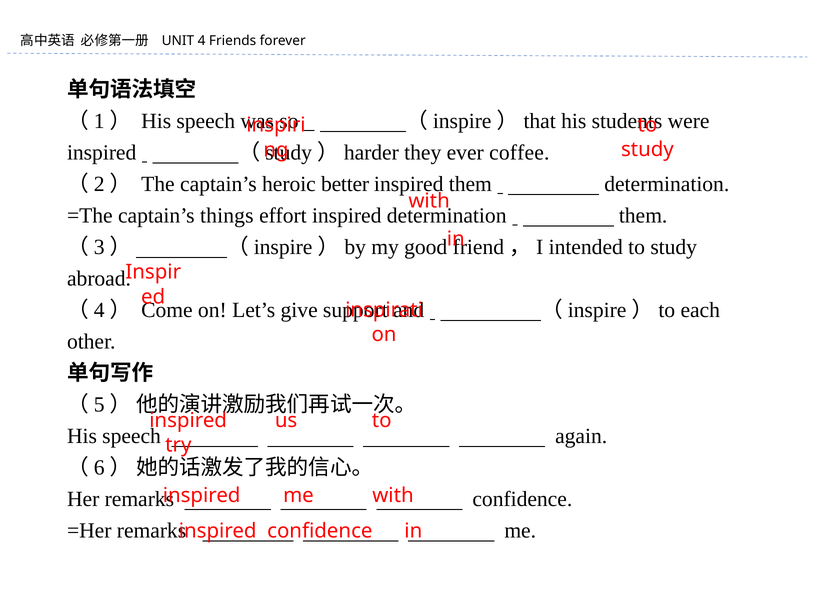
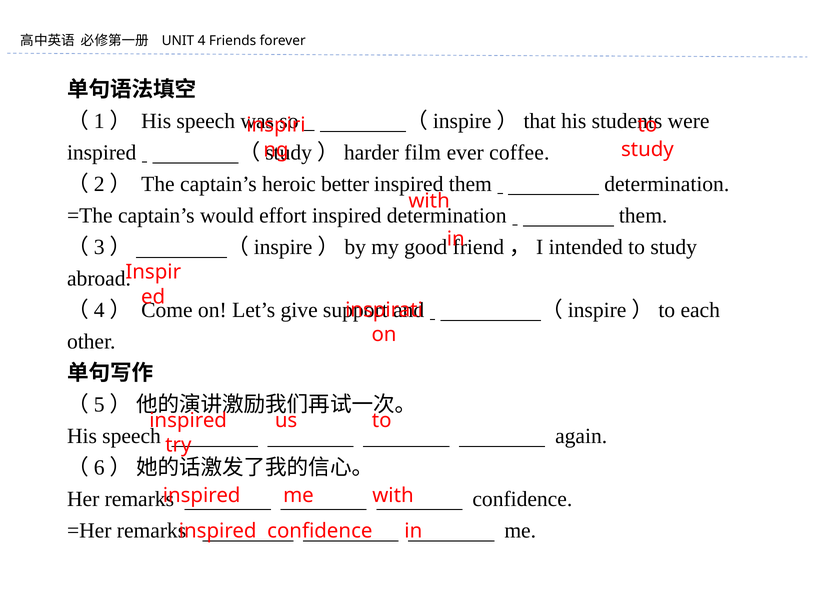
they: they -> film (423, 152)
things: things -> would (227, 215)
